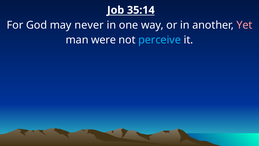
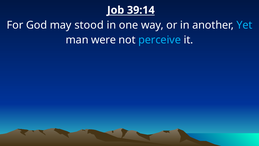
35:14: 35:14 -> 39:14 (141, 10)
never: never -> stood (89, 25)
Yet colour: pink -> light blue (244, 25)
